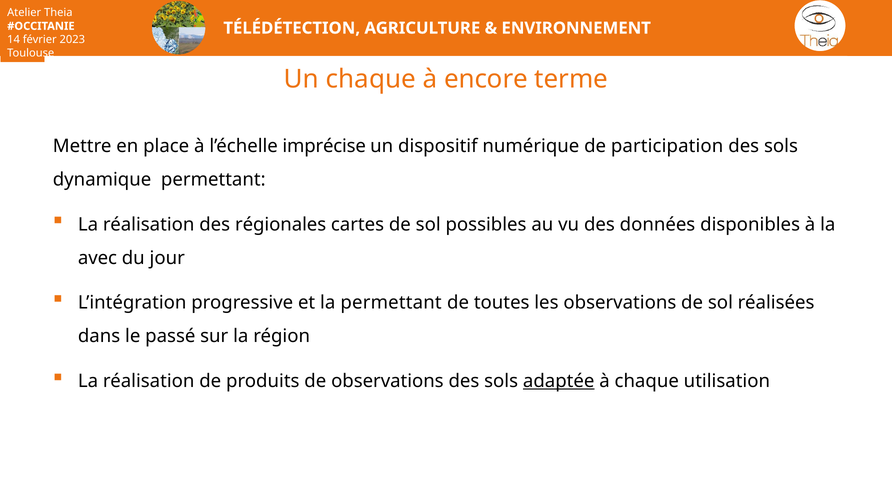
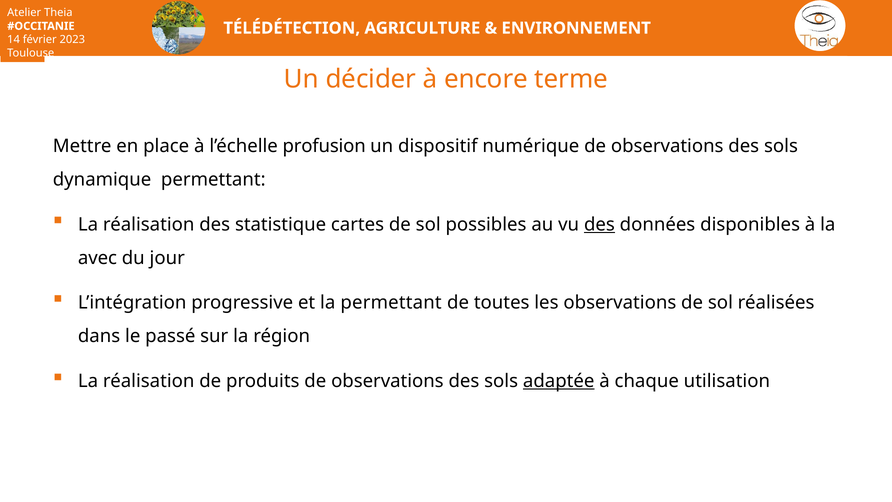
Un chaque: chaque -> décider (371, 79)
imprécise: imprécise -> profusion (324, 146)
numérique de participation: participation -> observations (667, 146)
régionales: régionales -> statistique (281, 224)
des underline: none -> present (599, 224)
